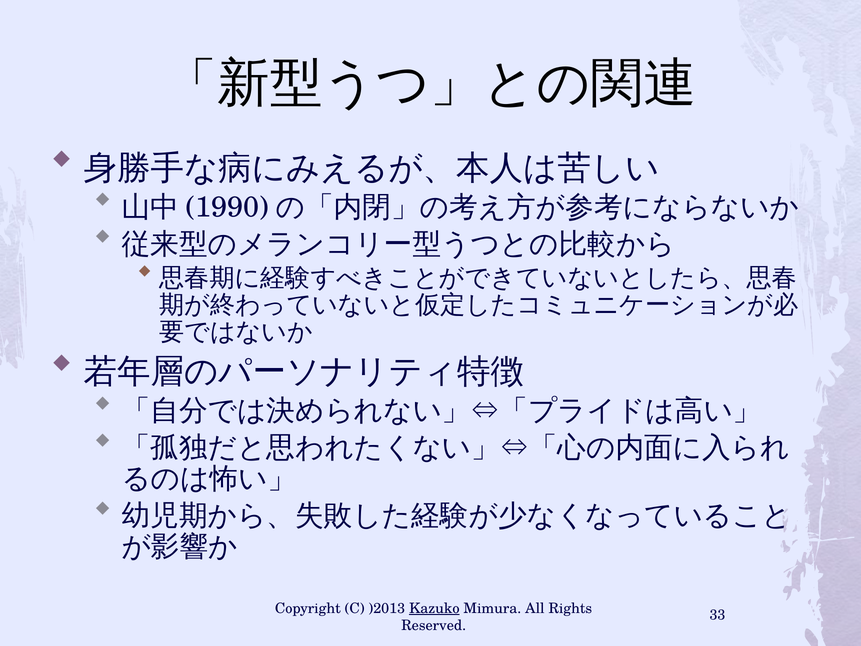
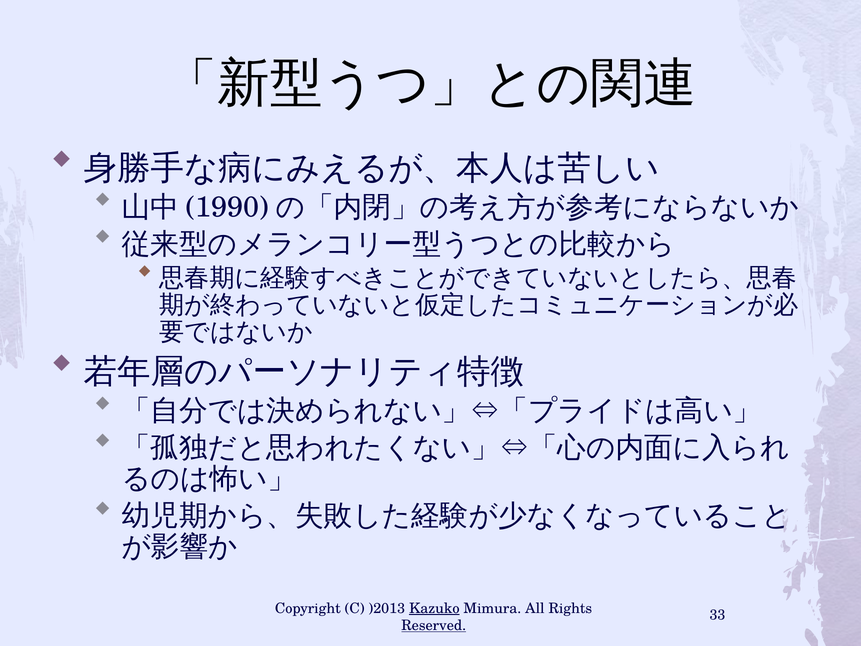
Reserved underline: none -> present (434, 625)
